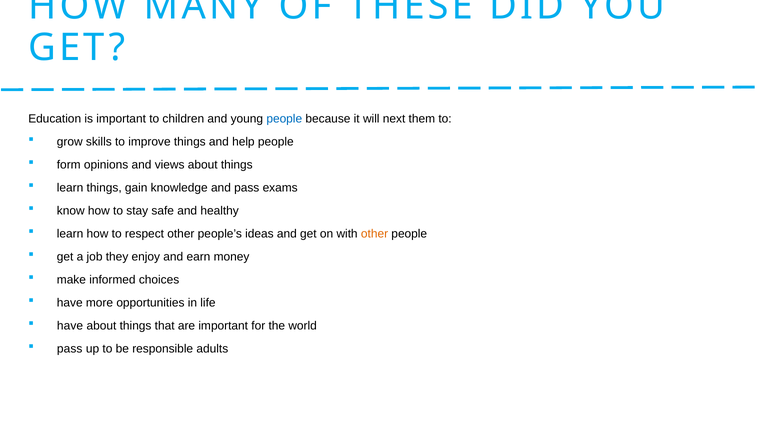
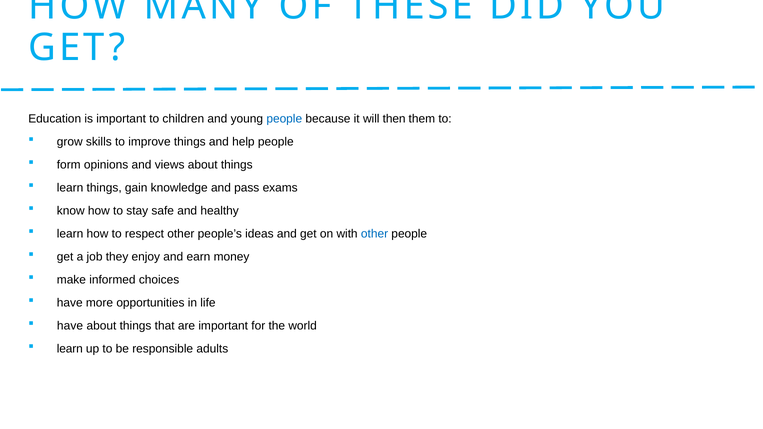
next: next -> then (394, 119)
other colour: orange -> blue (375, 234)
pass: pass -> learn (70, 349)
